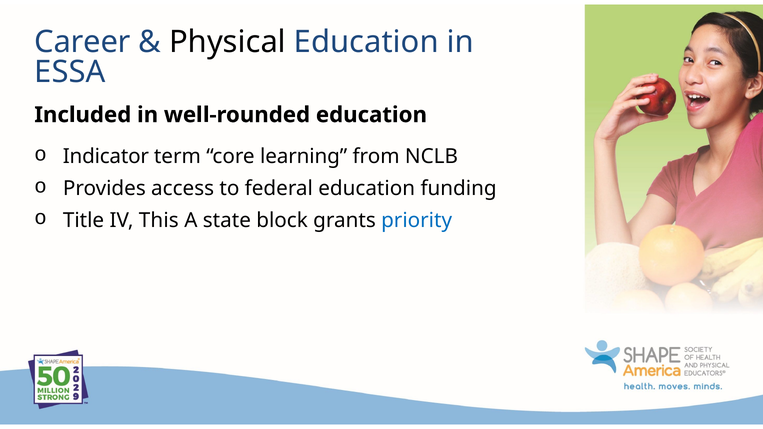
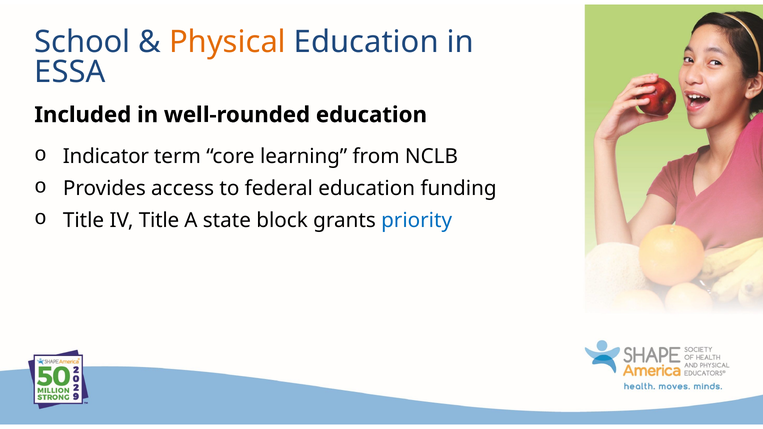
Career: Career -> School (82, 42)
Physical colour: black -> orange (228, 42)
IV This: This -> Title (159, 221)
